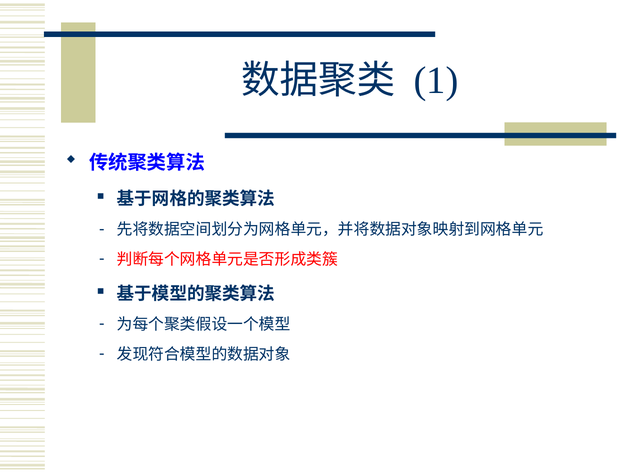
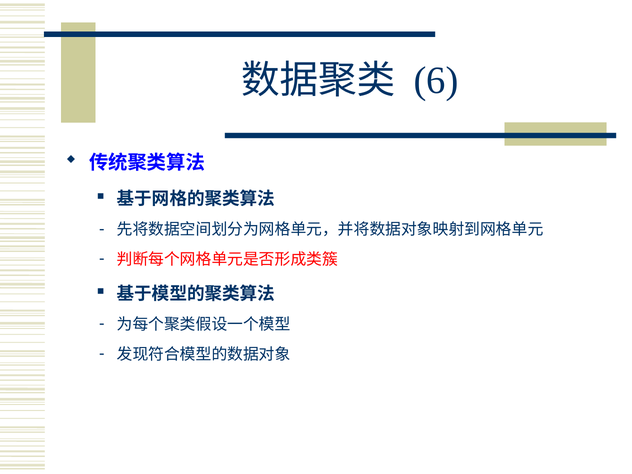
1: 1 -> 6 (436, 81)
